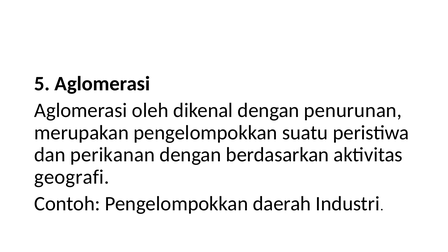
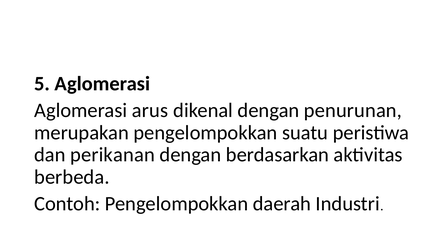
oleh: oleh -> arus (150, 110)
geografi: geografi -> berbeda (72, 177)
